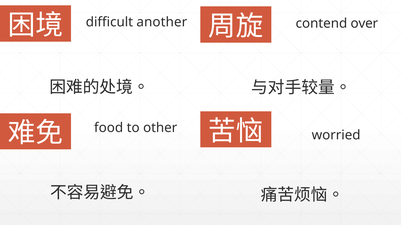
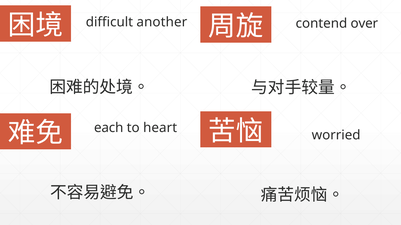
food: food -> each (109, 128)
other: other -> heart (160, 128)
